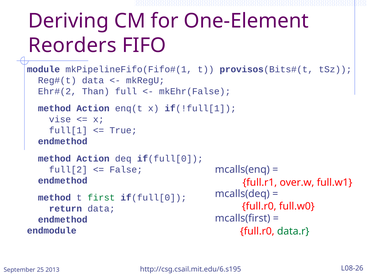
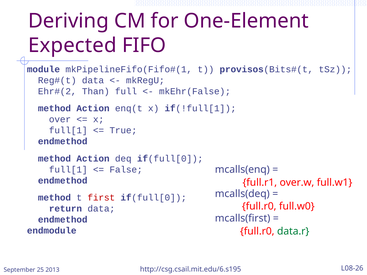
Reorders: Reorders -> Expected (72, 45)
vise: vise -> over (60, 119)
full[2: full[2 -> full[1 (68, 170)
first colour: green -> red (101, 198)
